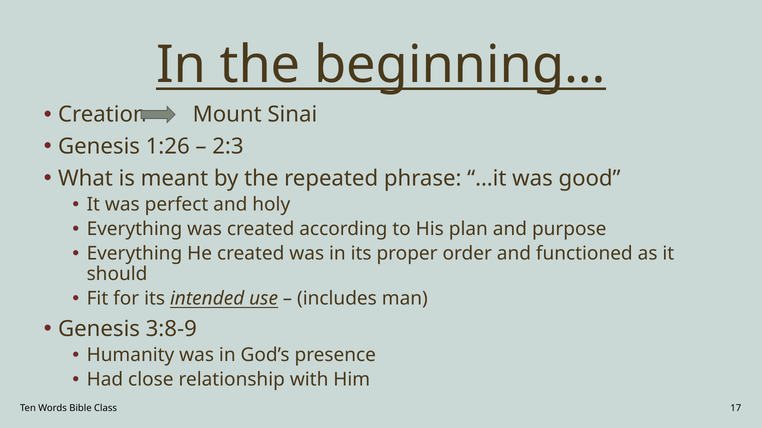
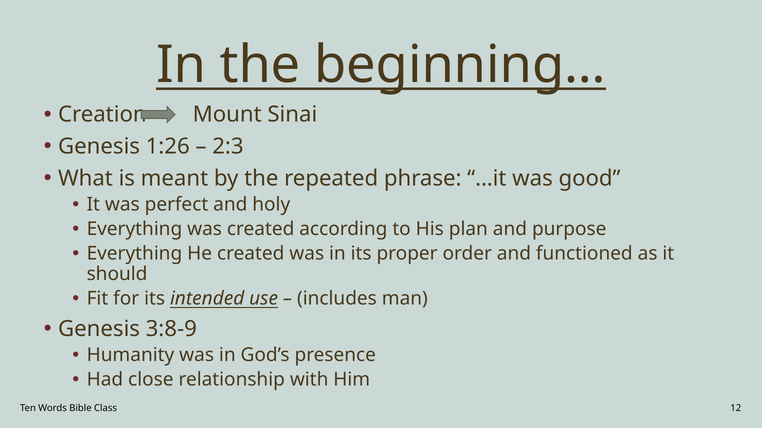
17: 17 -> 12 (736, 409)
